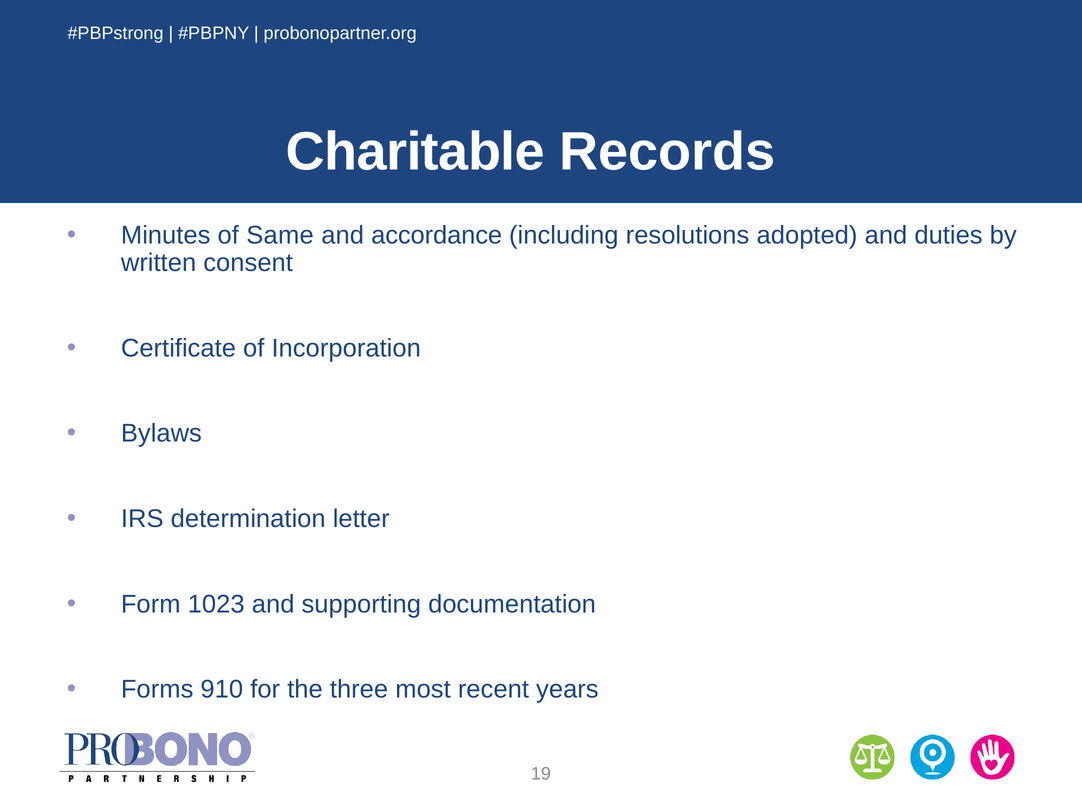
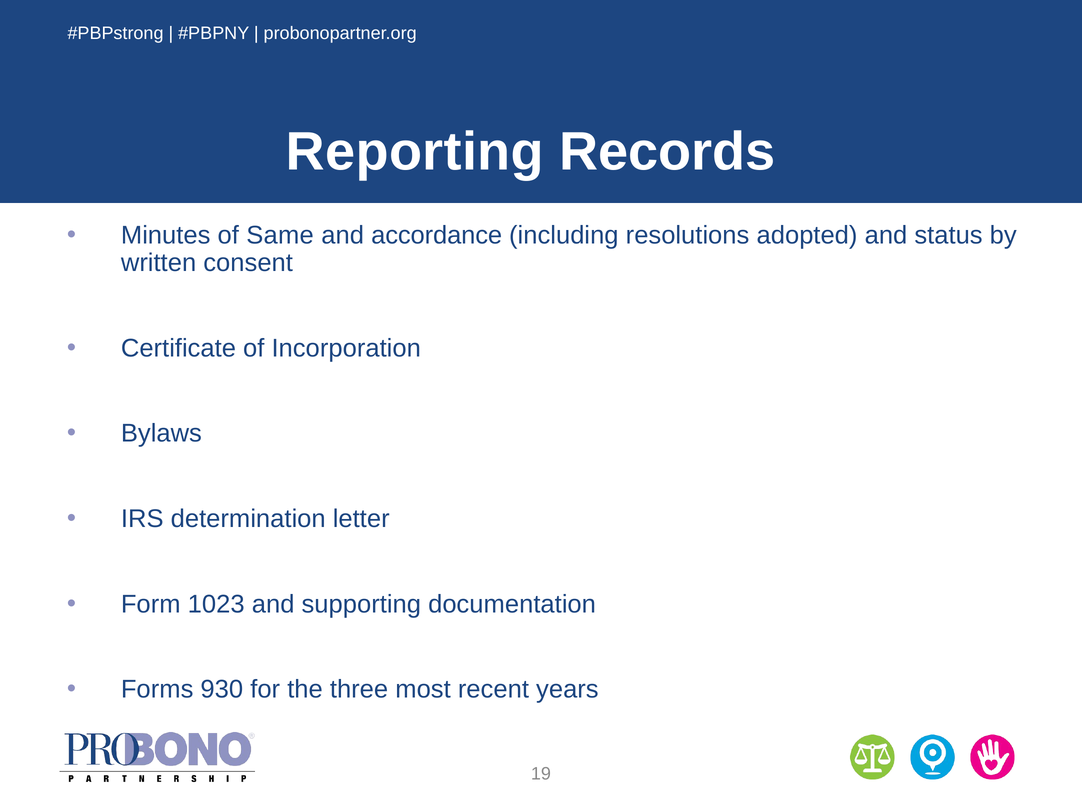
Charitable: Charitable -> Reporting (415, 152)
duties: duties -> status (949, 235)
910: 910 -> 930 (222, 689)
